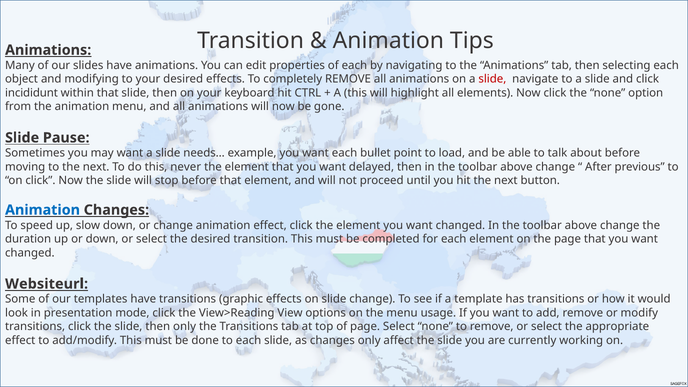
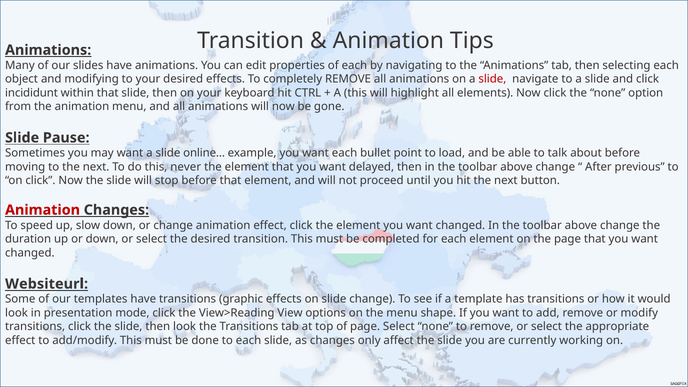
needs…: needs… -> online… (204, 153)
Animation colour: blue -> red (43, 210)
usage: usage -> shape (438, 313)
then only: only -> look (185, 327)
